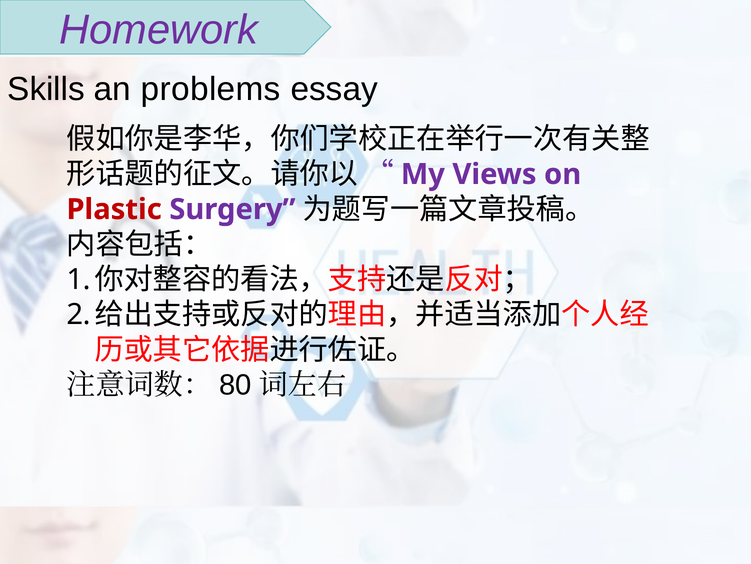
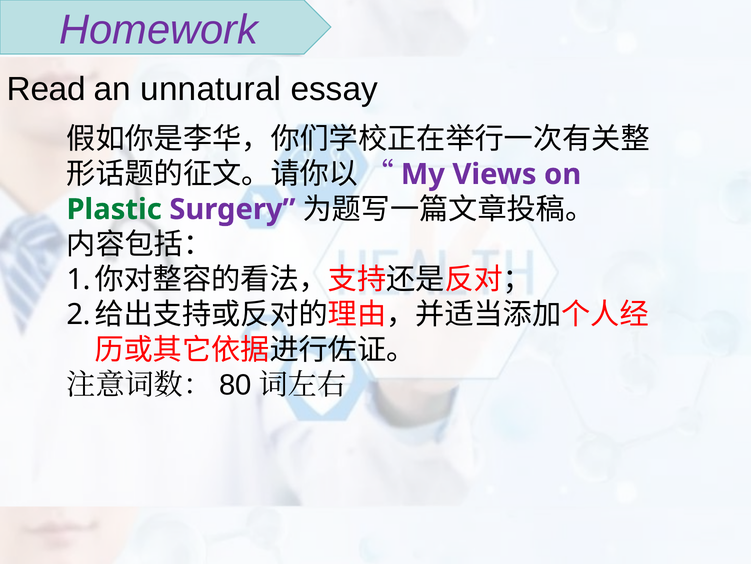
Skills: Skills -> Read (46, 89)
problems: problems -> unnatural (211, 89)
Plastic colour: red -> green (114, 209)
